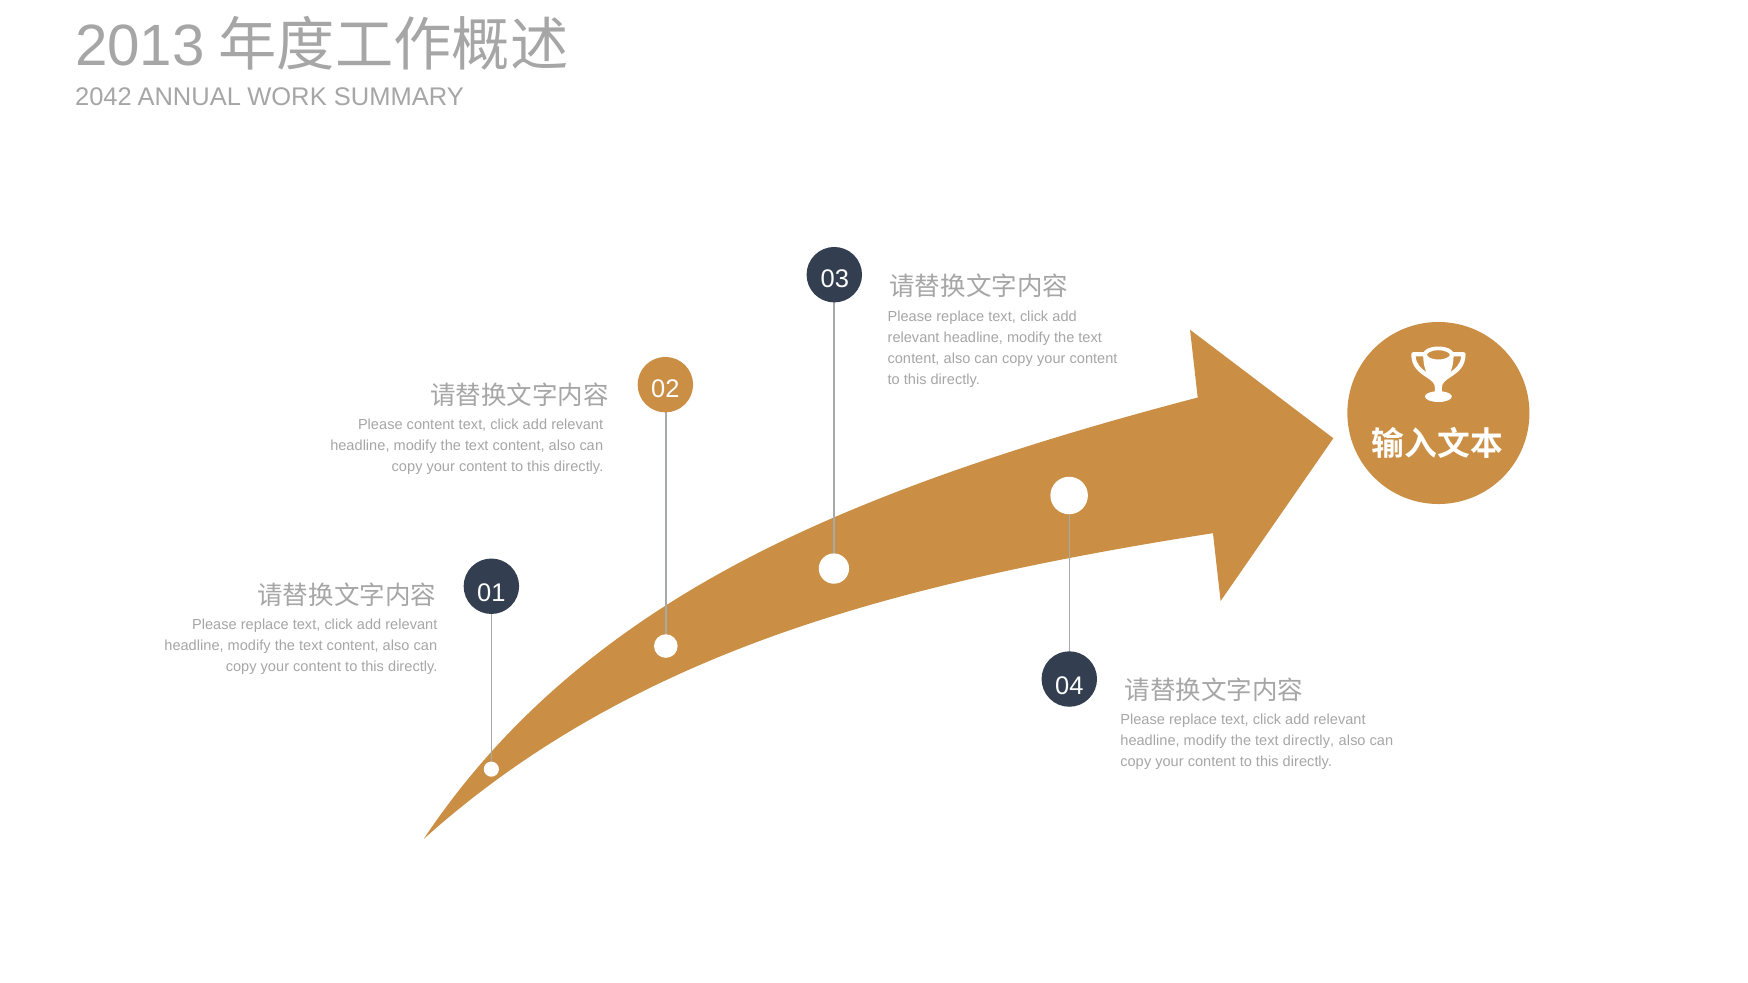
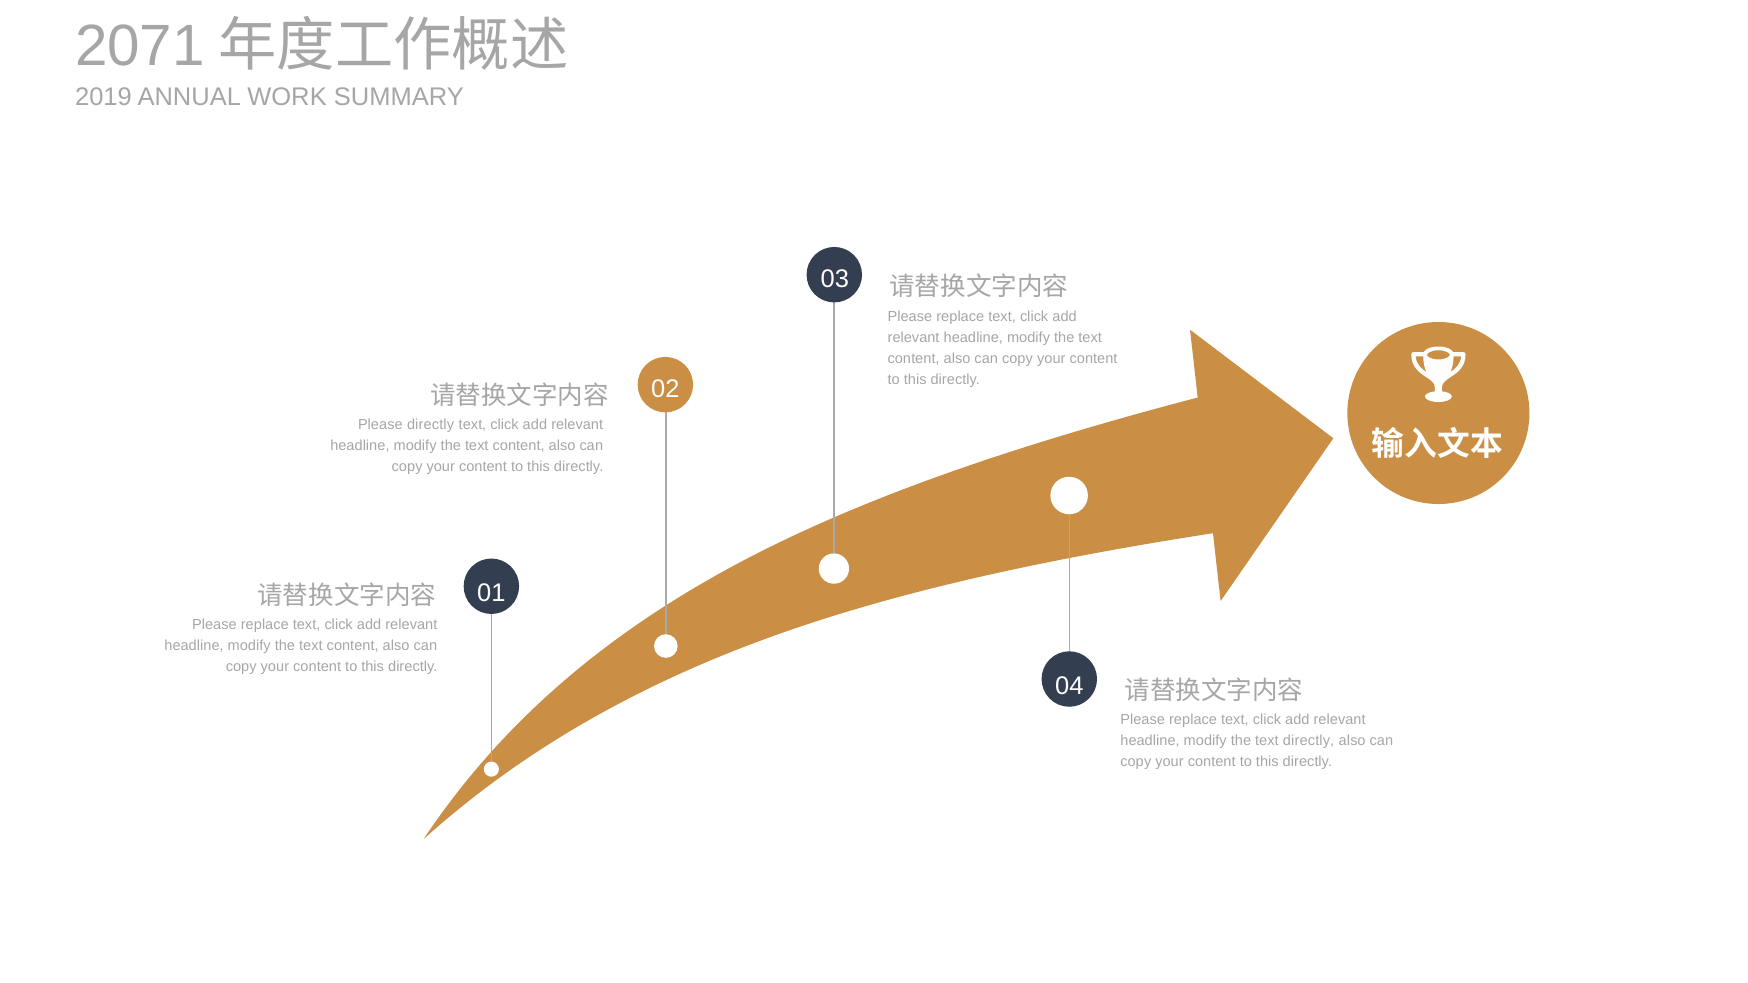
2013: 2013 -> 2071 (140, 46)
2042: 2042 -> 2019 (103, 97)
Please content: content -> directly (431, 425)
